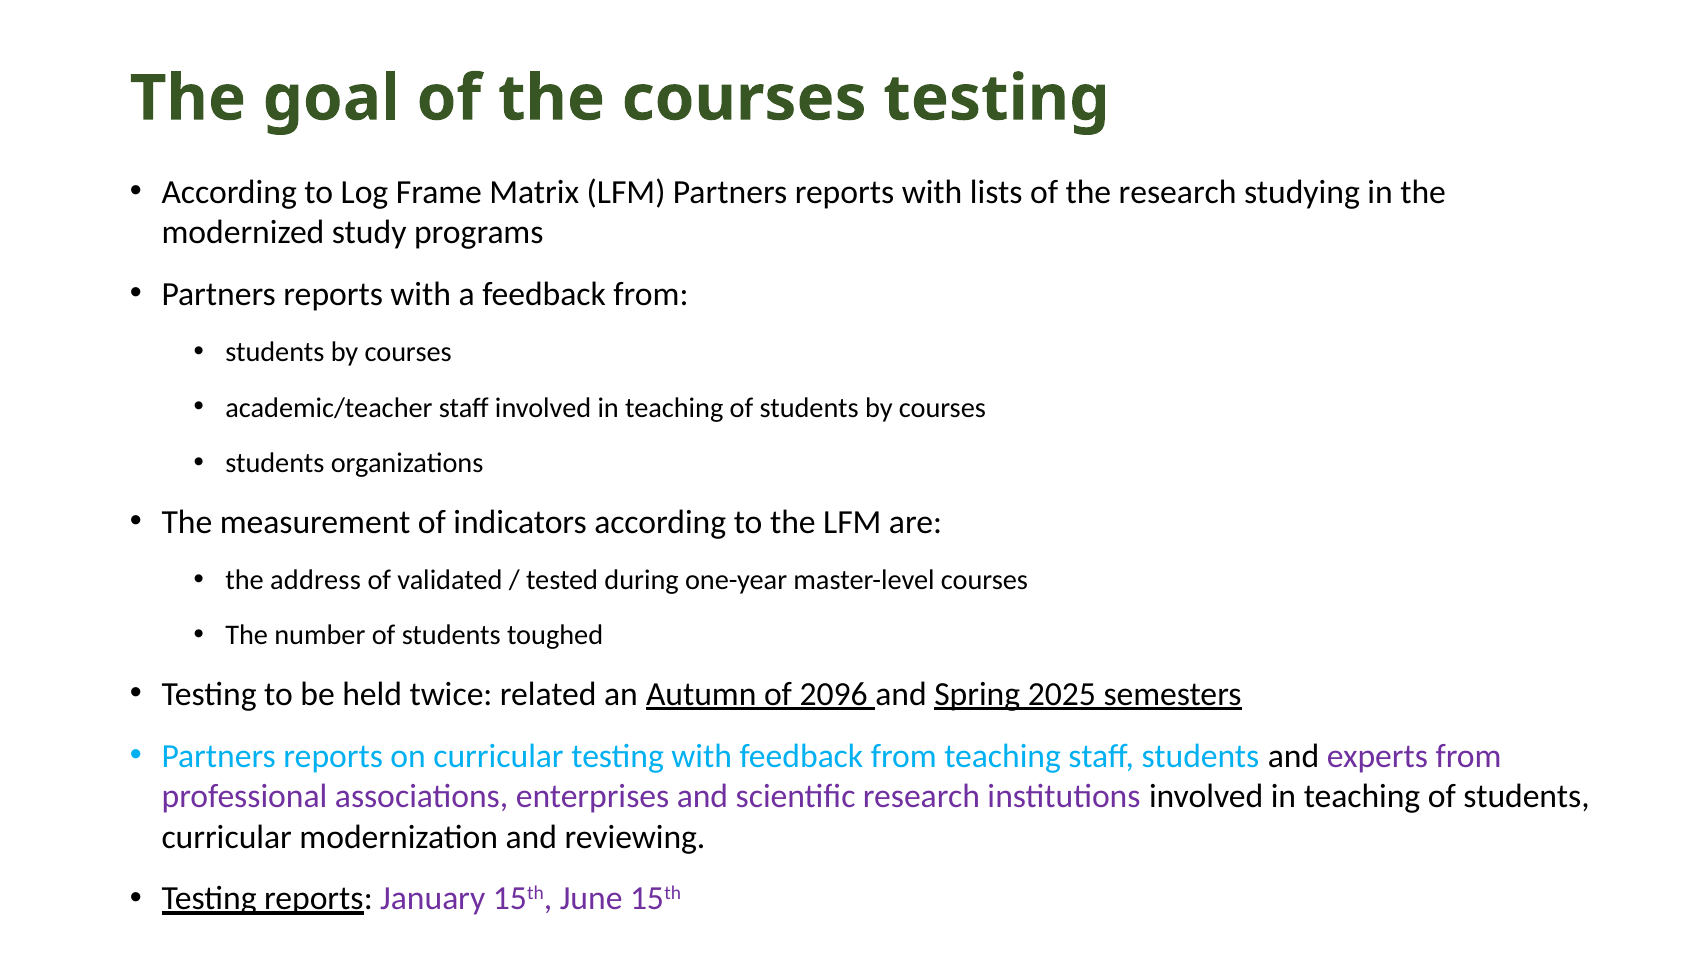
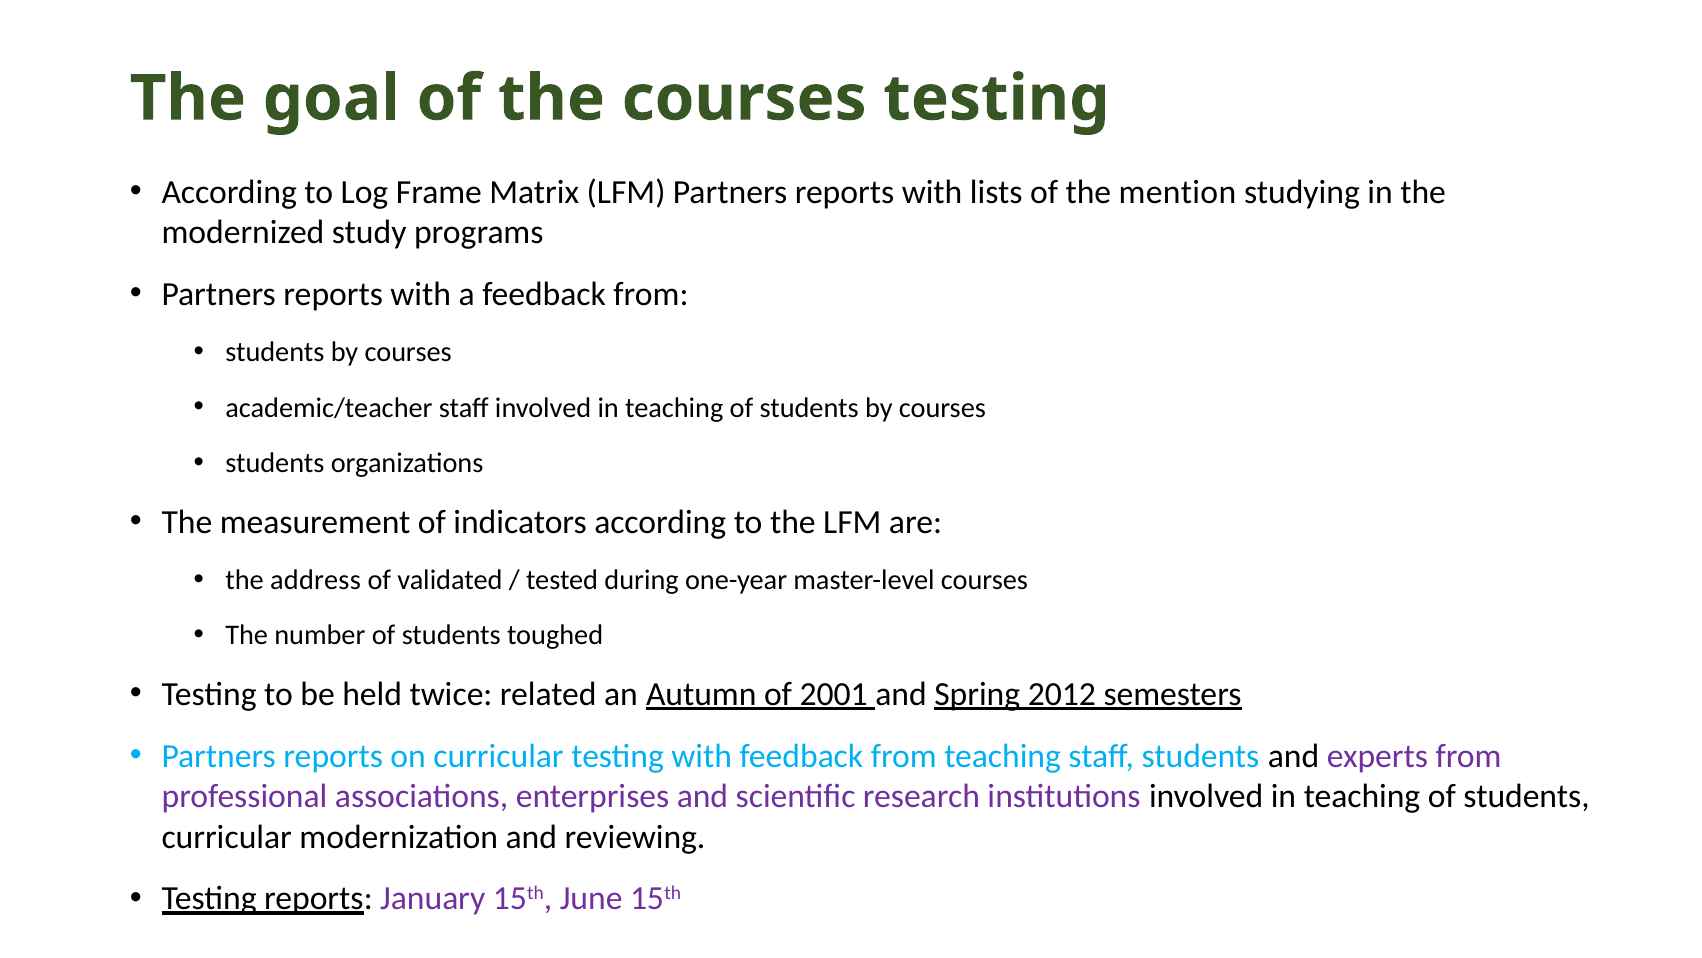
the research: research -> mention (1177, 192)
2096: 2096 -> 2001 (834, 694)
2025: 2025 -> 2012 (1062, 694)
